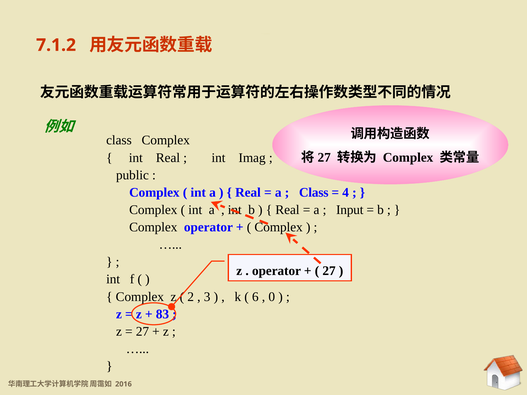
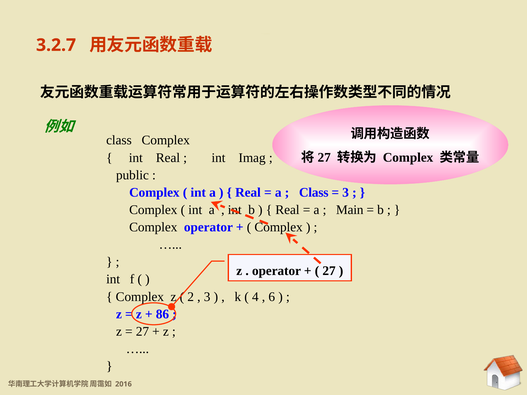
7.1.2: 7.1.2 -> 3.2.7 (56, 45)
4: 4 -> 3 (346, 193)
Input: Input -> Main (350, 210)
6: 6 -> 4 (255, 297)
0: 0 -> 6 (272, 297)
83: 83 -> 86 (162, 314)
